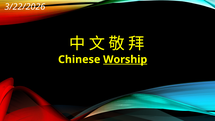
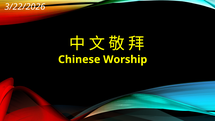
Worship underline: present -> none (125, 59)
